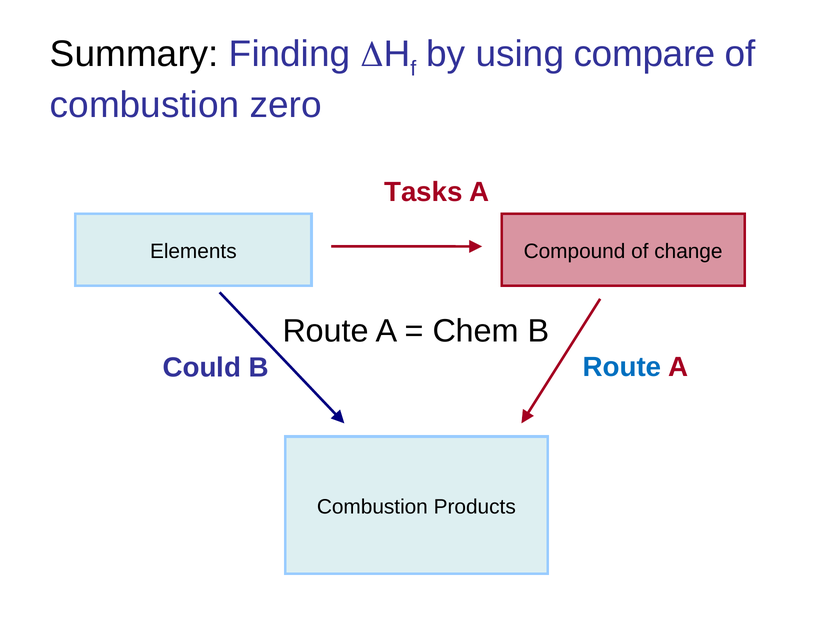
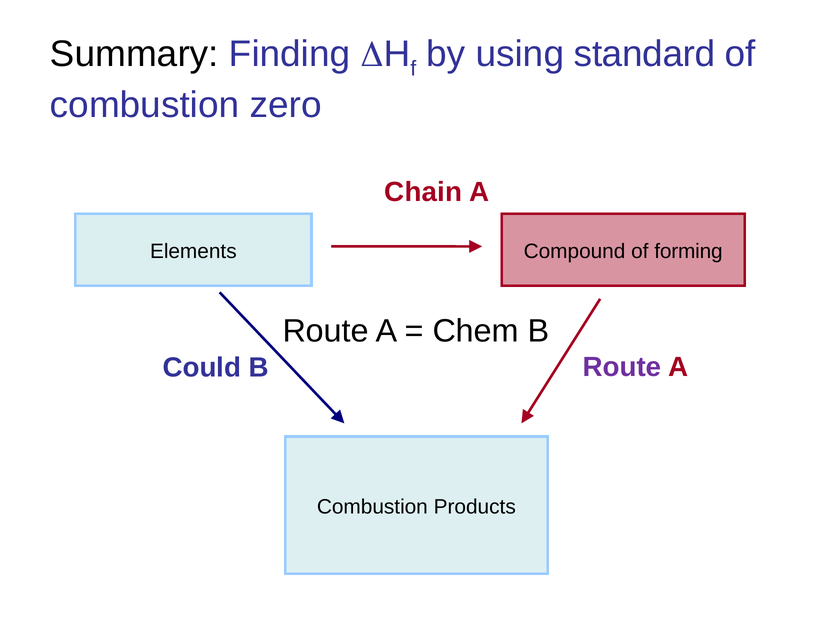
compare: compare -> standard (645, 54)
Tasks: Tasks -> Chain (423, 192)
change: change -> forming (688, 252)
Route colour: blue -> purple (622, 368)
